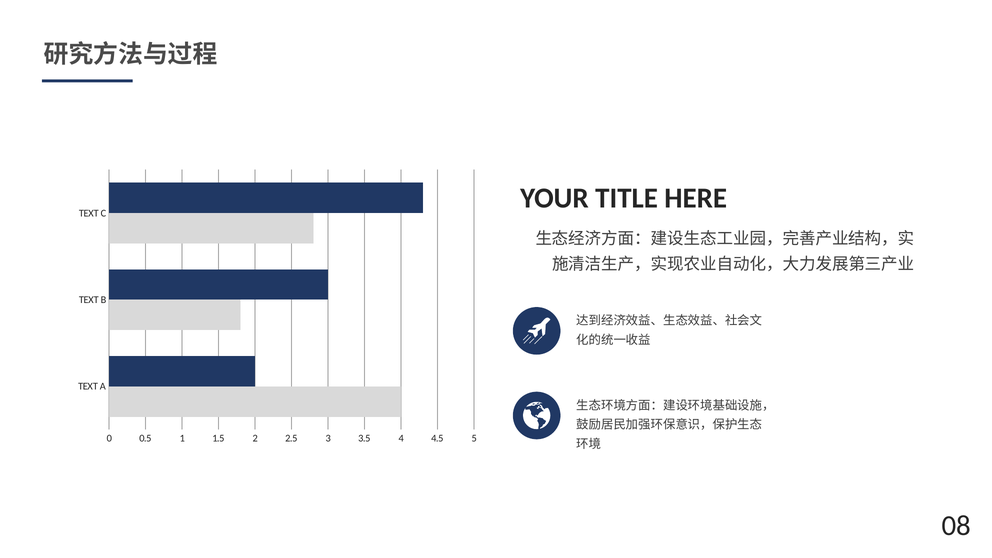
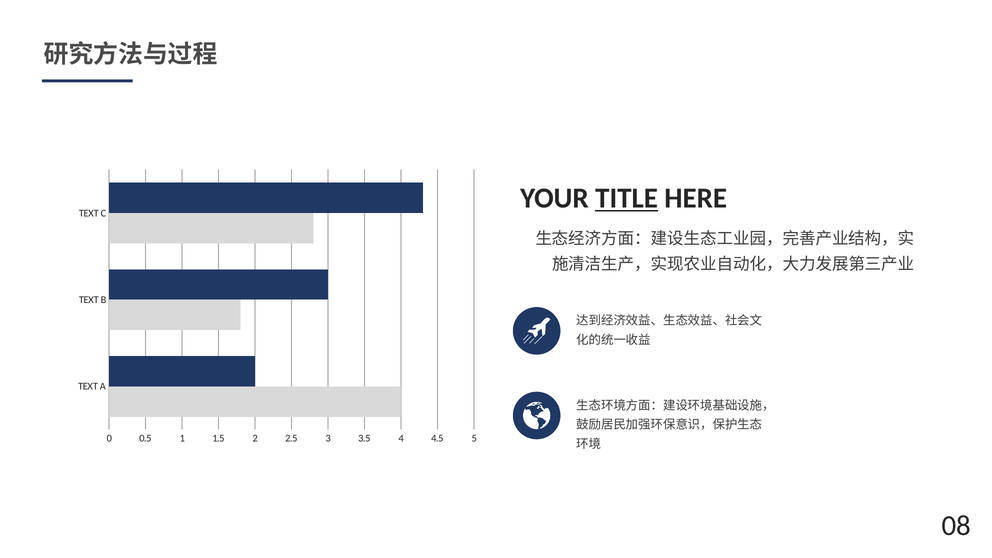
TITLE underline: none -> present (627, 198)
